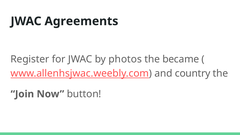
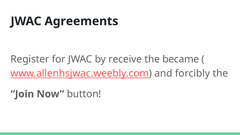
photos: photos -> receive (125, 59)
country: country -> forcibly (193, 73)
